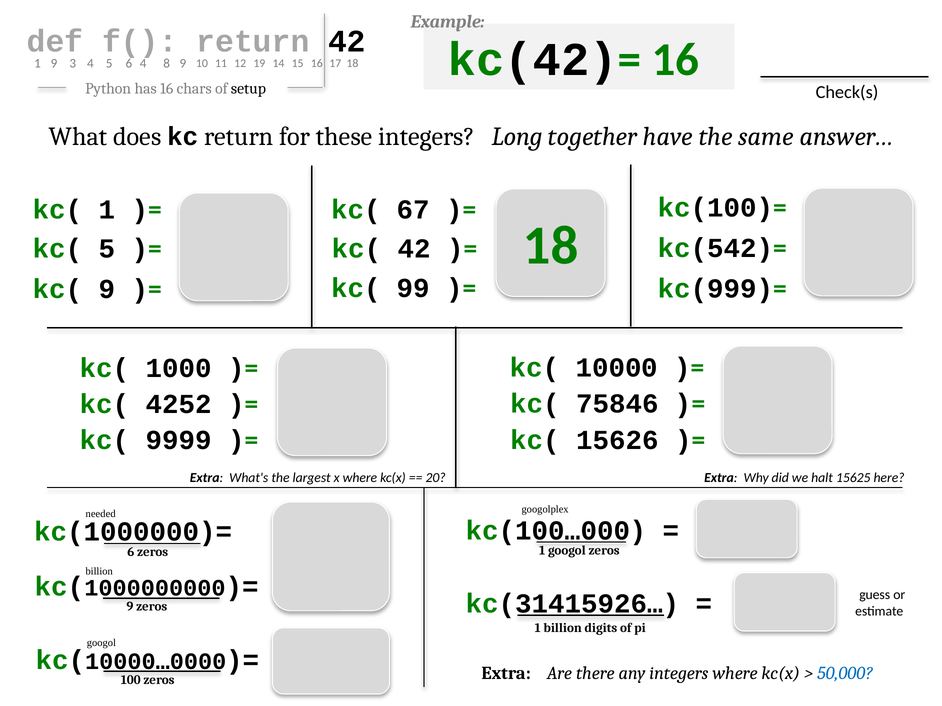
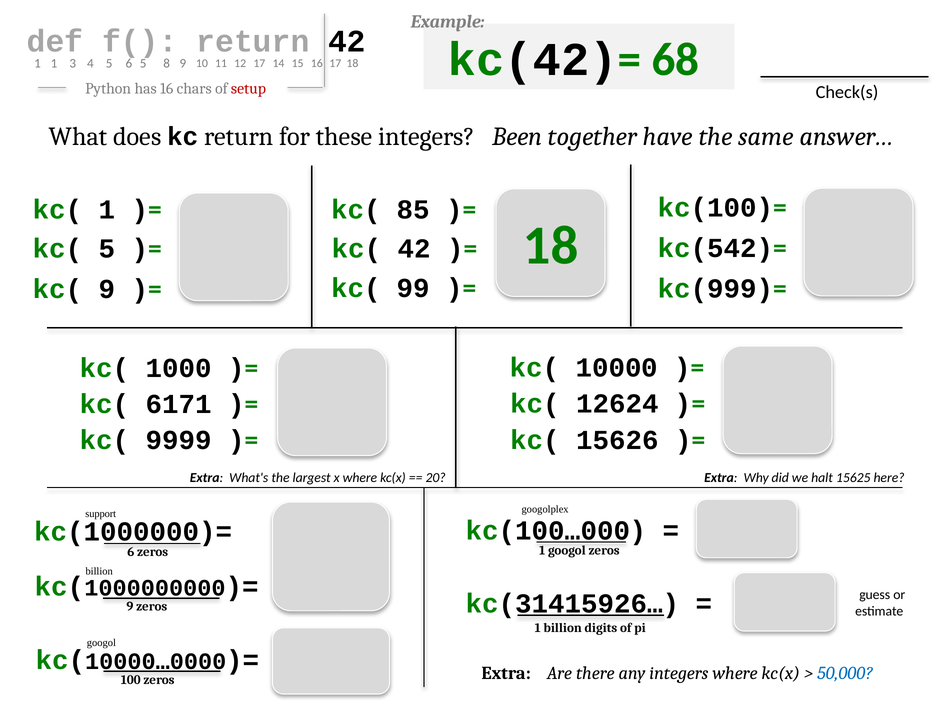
kc(42)= 16: 16 -> 68 (675, 60)
1 9: 9 -> 1 (54, 63)
5 4: 4 -> 5 (143, 63)
11 19: 19 -> 17 (259, 63)
setup colour: black -> red (248, 89)
Long: Long -> Been (517, 137)
67: 67 -> 85 (413, 210)
75846: 75846 -> 12624 (617, 404)
4252: 4252 -> 6171 (179, 405)
needed: needed -> support (101, 514)
